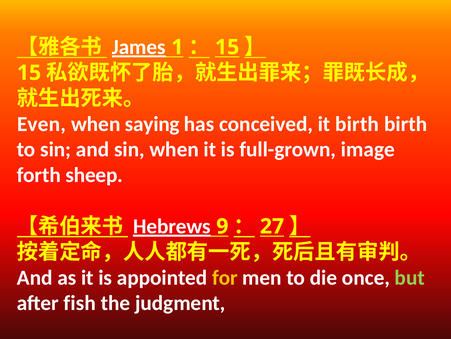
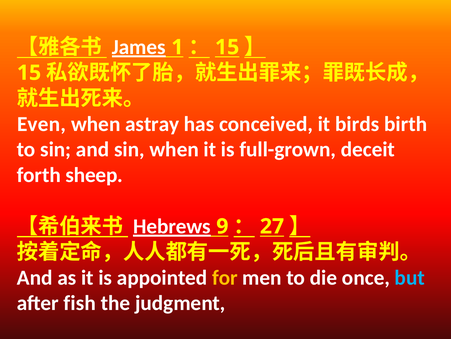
saying: saying -> astray (152, 124)
it birth: birth -> birds (357, 124)
image: image -> deceit (368, 149)
but colour: light green -> light blue (410, 277)
